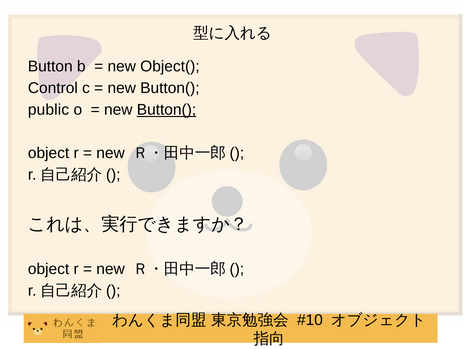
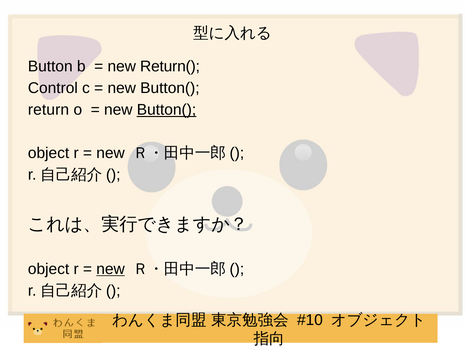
Object(: Object( -> Return( (170, 66)
public: public -> return (48, 110)
new underline: none -> present (111, 269)
